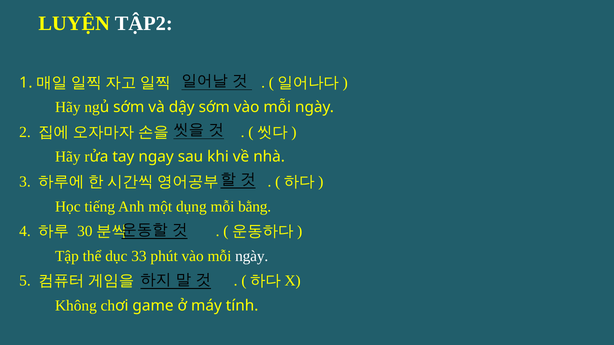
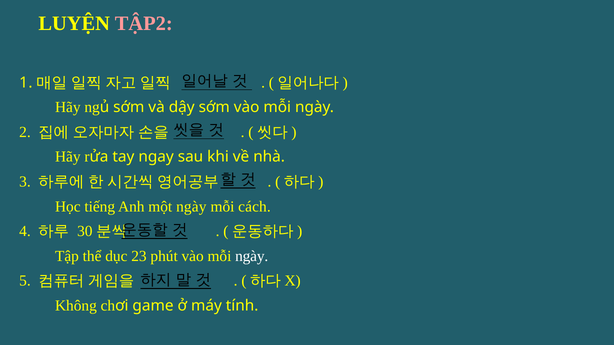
TẬP2 colour: white -> pink (144, 24)
một dụng: dụng -> ngày (191, 207)
bằng: bằng -> cách (255, 207)
33: 33 -> 23 (139, 256)
